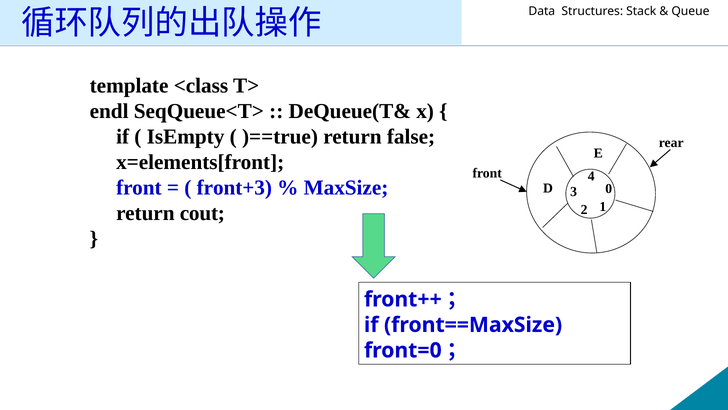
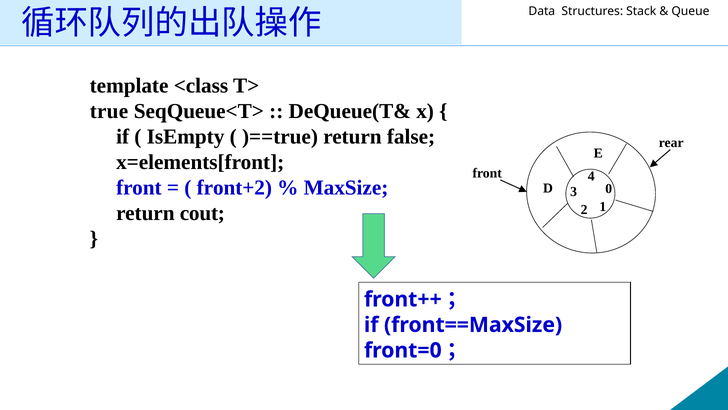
endl: endl -> true (109, 111)
front+3: front+3 -> front+2 (234, 188)
